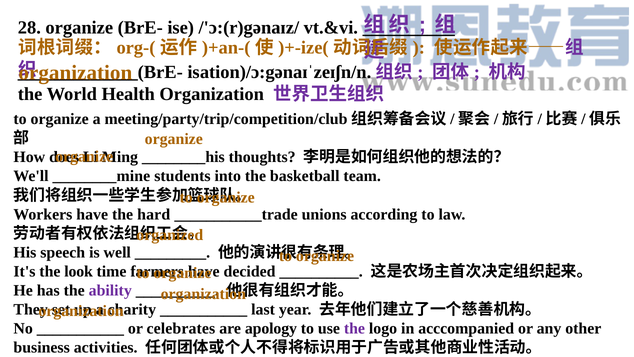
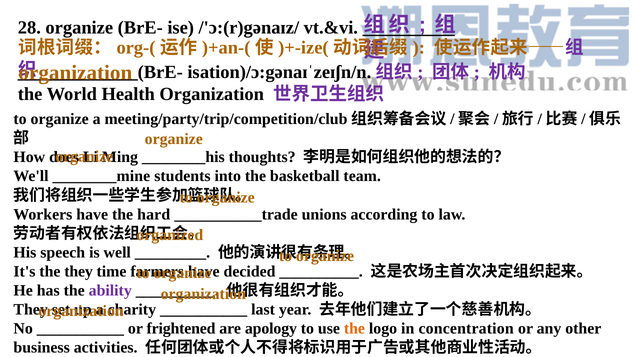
the look: look -> they (79, 271)
celebrates: celebrates -> frightened (181, 328)
the colour: purple -> orange (354, 328)
acccompanied: acccompanied -> concentration (466, 328)
